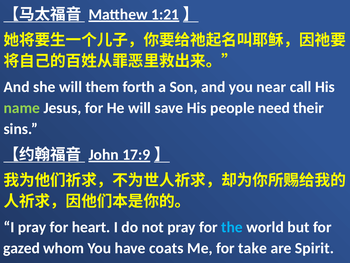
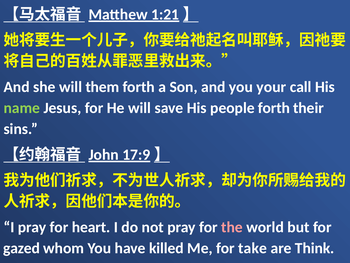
near: near -> your (271, 87)
people need: need -> forth (274, 108)
the colour: light blue -> pink (232, 227)
coats: coats -> killed (166, 248)
Spirit: Spirit -> Think (315, 248)
